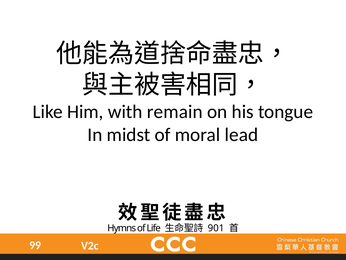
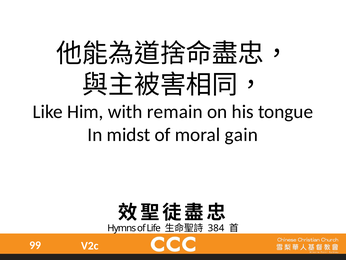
lead: lead -> gain (241, 135)
901: 901 -> 384 (216, 228)
